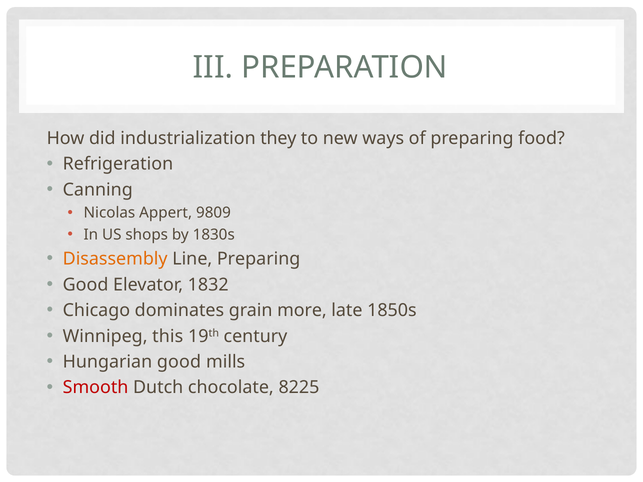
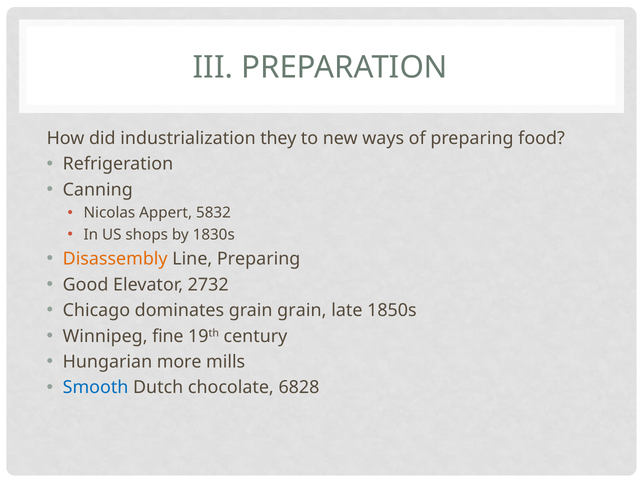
9809: 9809 -> 5832 (213, 213)
1832: 1832 -> 2732 (208, 285)
grain more: more -> grain (302, 311)
this: this -> fine (168, 336)
Hungarian good: good -> more (179, 362)
Smooth colour: red -> blue (96, 388)
8225: 8225 -> 6828 (299, 388)
